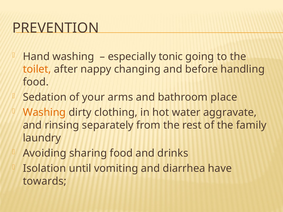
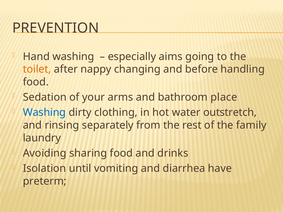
tonic: tonic -> aims (171, 57)
Washing colour: orange -> blue (44, 113)
aggravate: aggravate -> outstretch (230, 113)
towards: towards -> preterm (45, 181)
